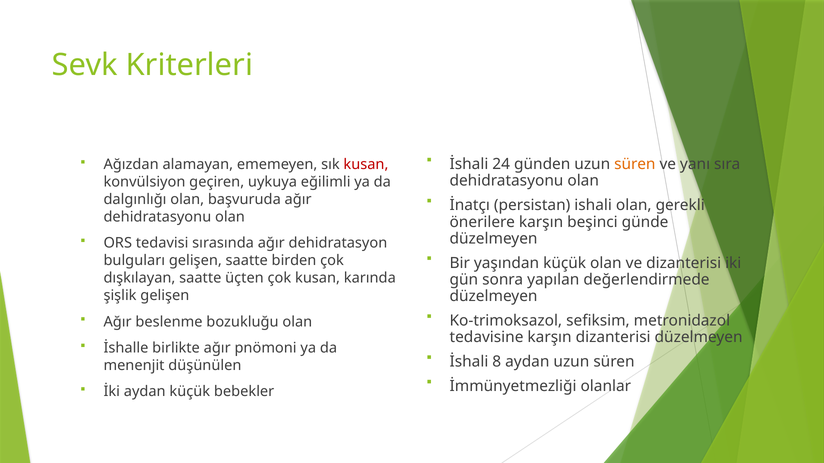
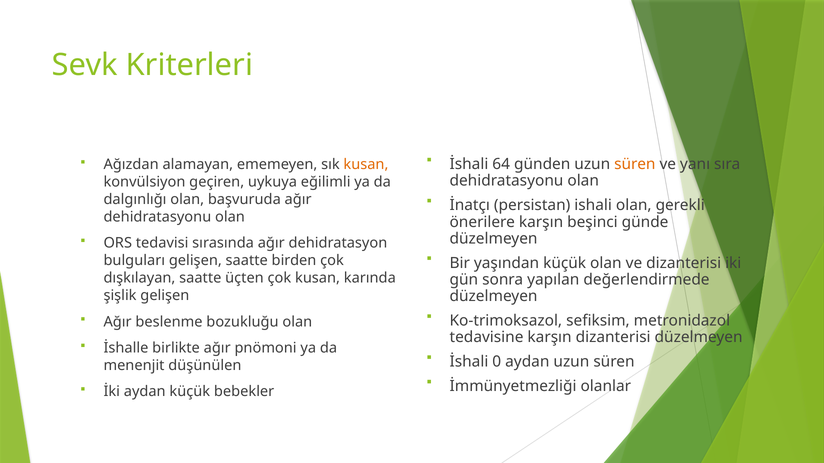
24: 24 -> 64 (501, 164)
kusan colour: red -> orange (366, 165)
8: 8 -> 0 (497, 362)
